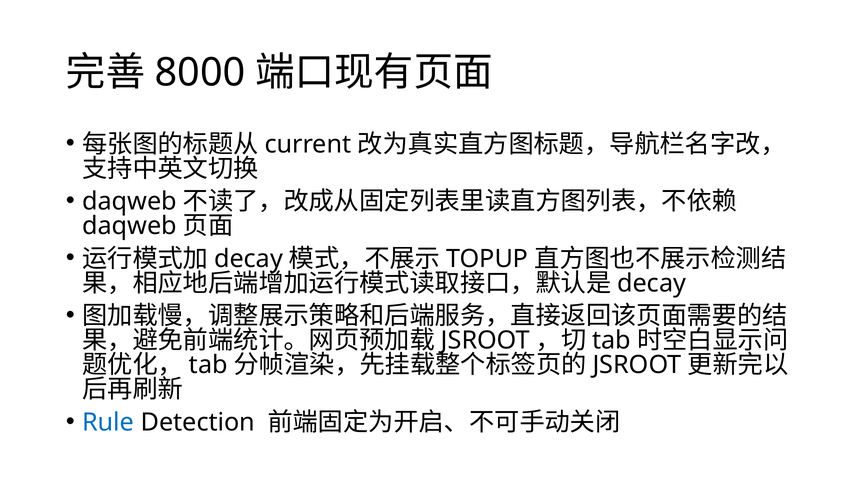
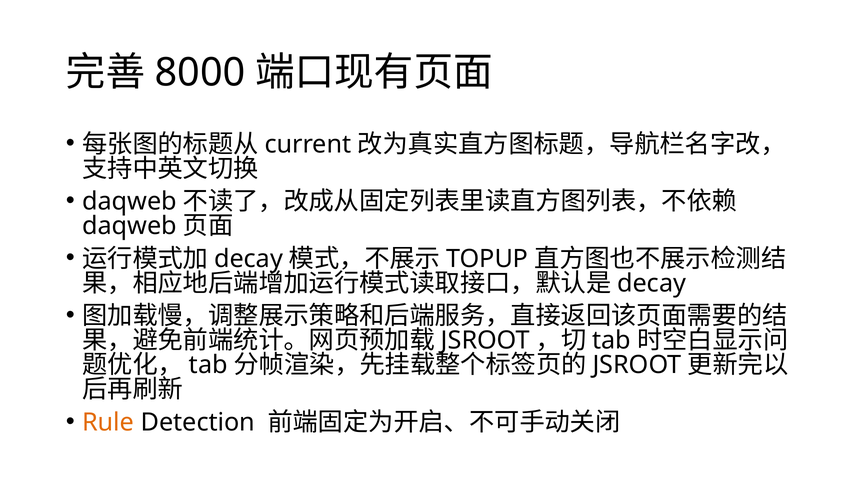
Rule colour: blue -> orange (108, 422)
